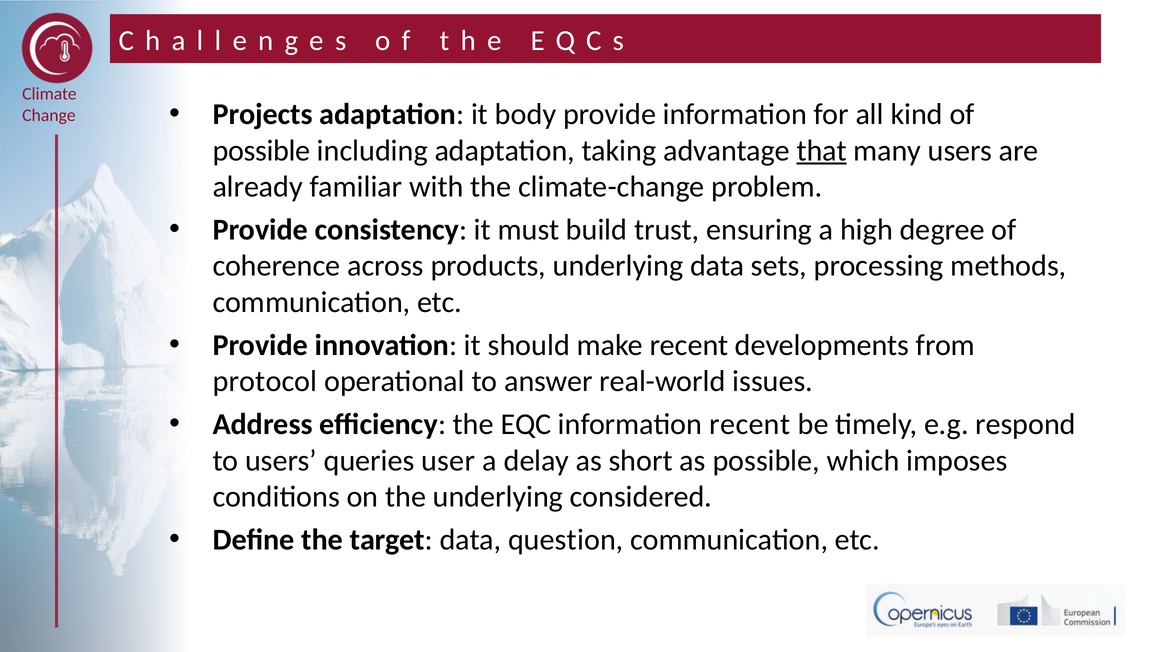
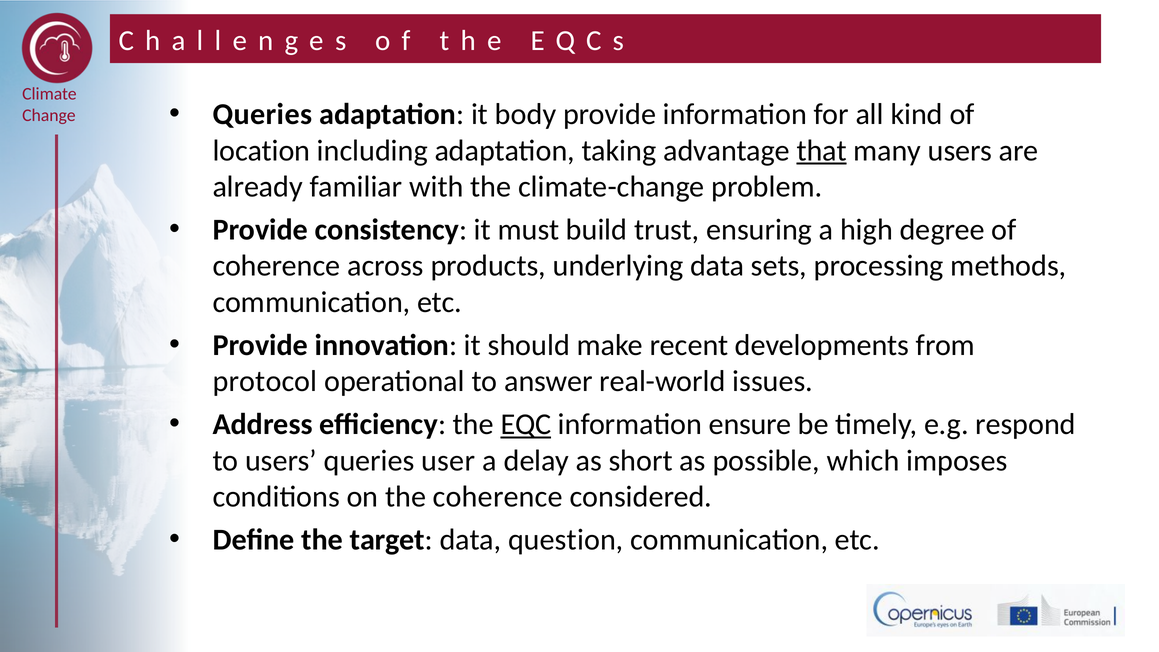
Projects: Projects -> Queries (262, 114)
possible: possible -> location (261, 151)
EQC underline: none -> present (526, 424)
information recent: recent -> ensure (750, 424)
the underlying: underlying -> coherence (498, 497)
